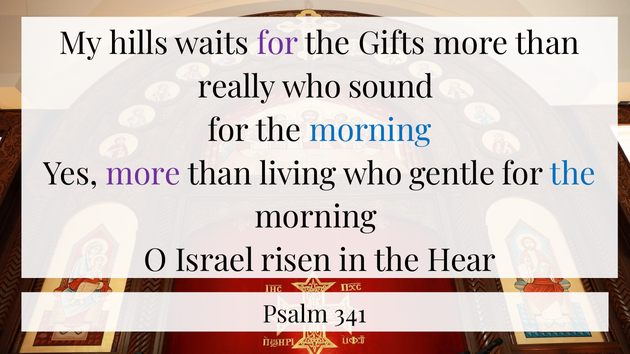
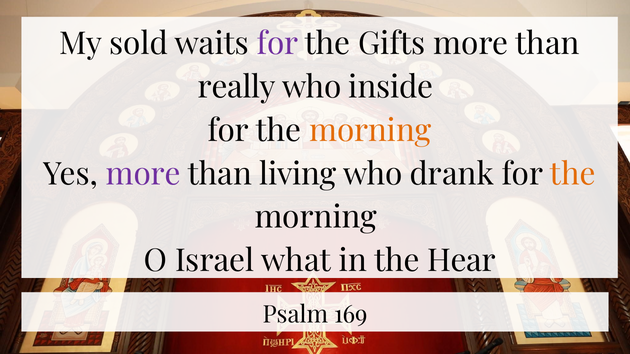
hills: hills -> sold (139, 44)
sound: sound -> inside (391, 87)
morning colour: blue -> orange (370, 131)
gentle: gentle -> drank (452, 174)
the colour: blue -> orange (573, 174)
risen: risen -> what (296, 261)
341: 341 -> 169 (351, 315)
